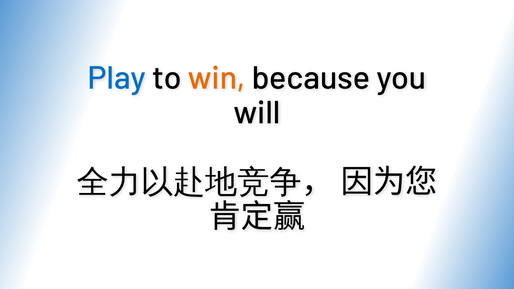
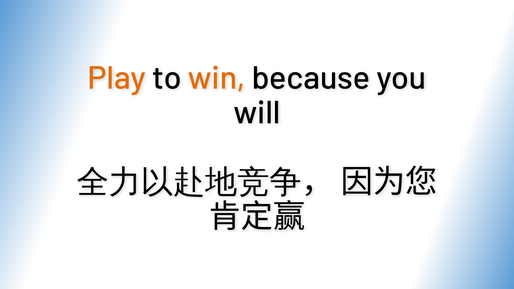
Play colour: blue -> orange (117, 78)
